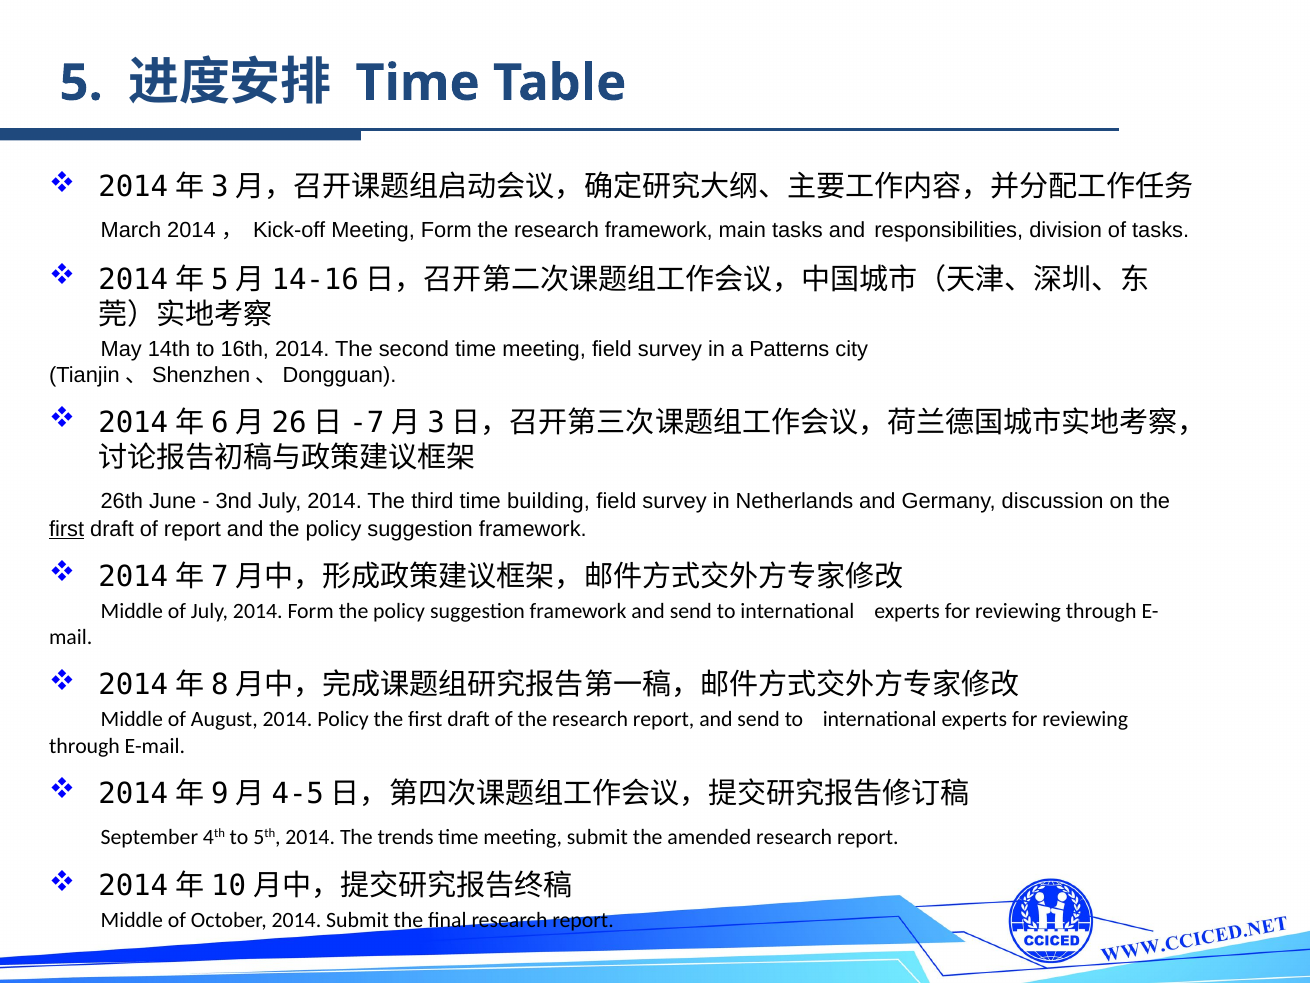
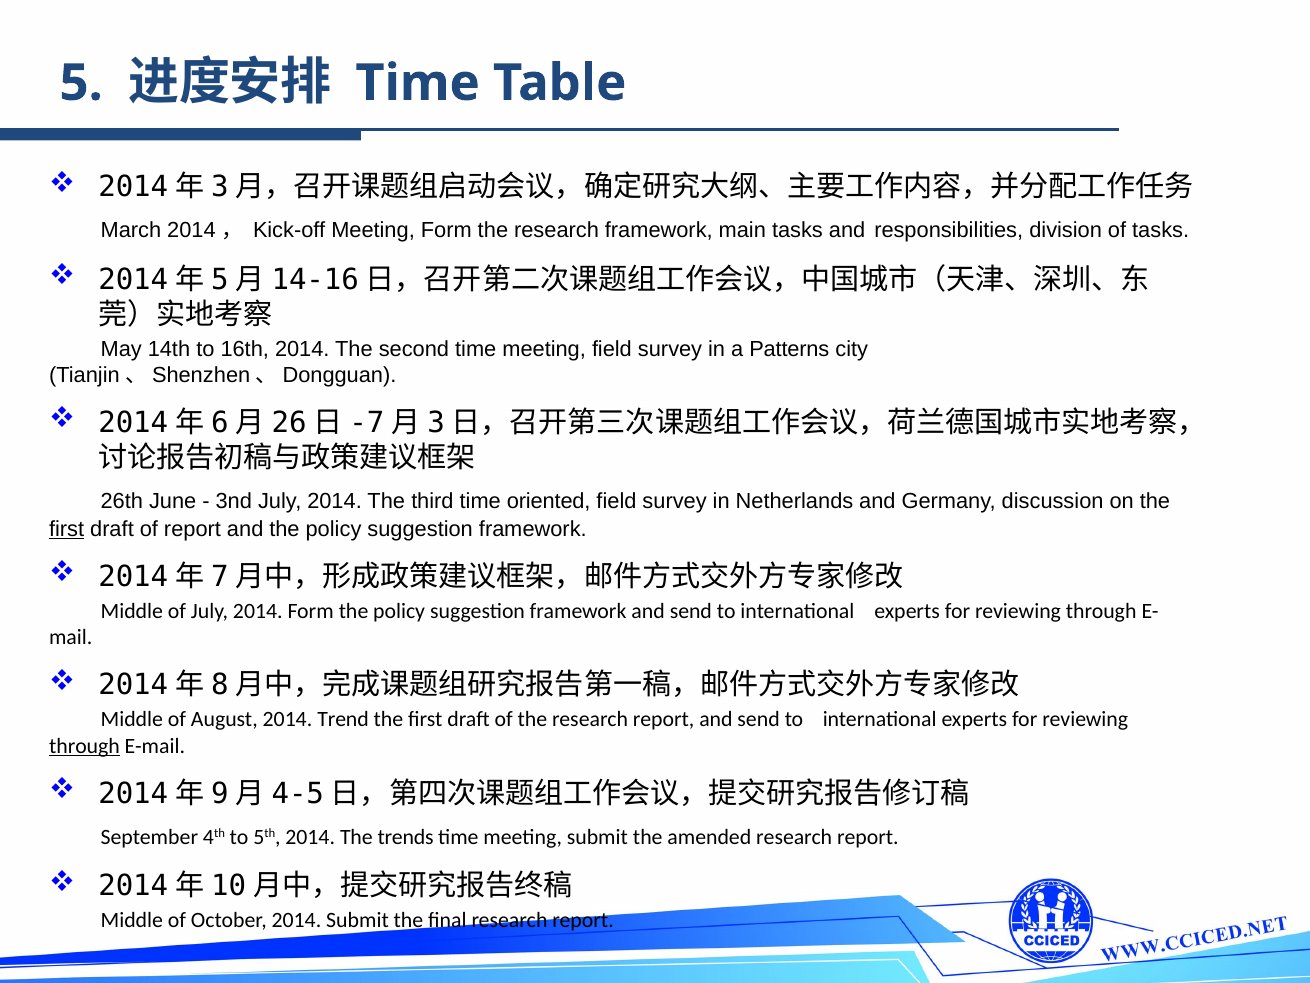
building: building -> oriented (549, 501)
2014 Policy: Policy -> Trend (343, 719)
through underline: none -> present (84, 746)
